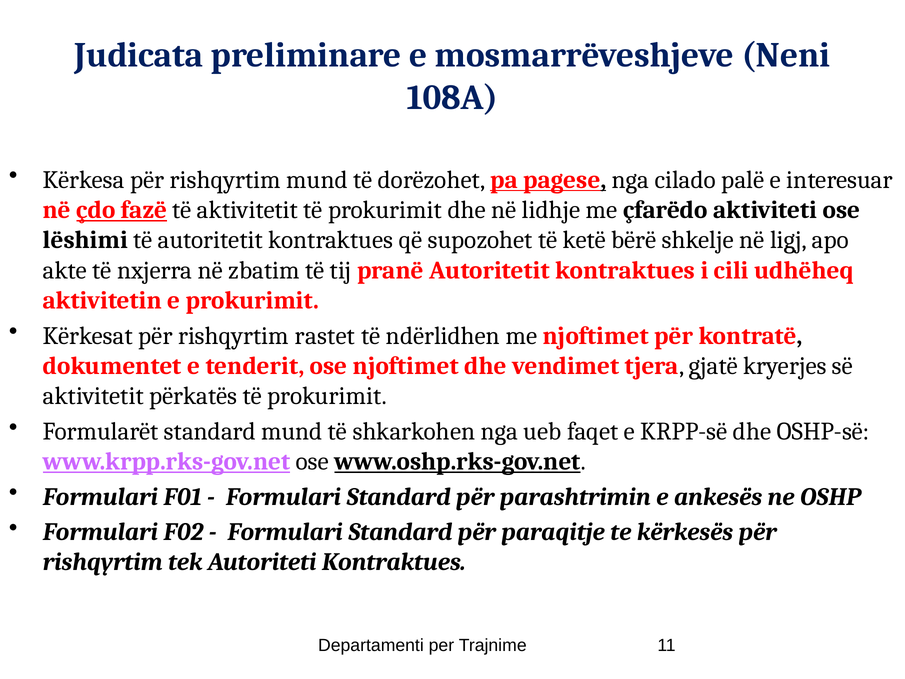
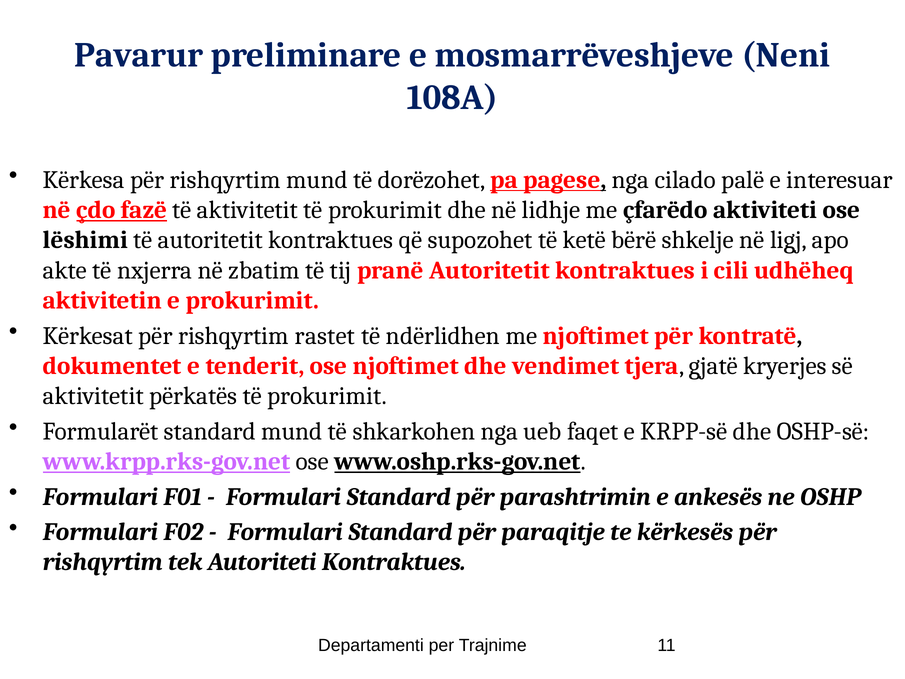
Judicata: Judicata -> Pavarur (139, 55)
